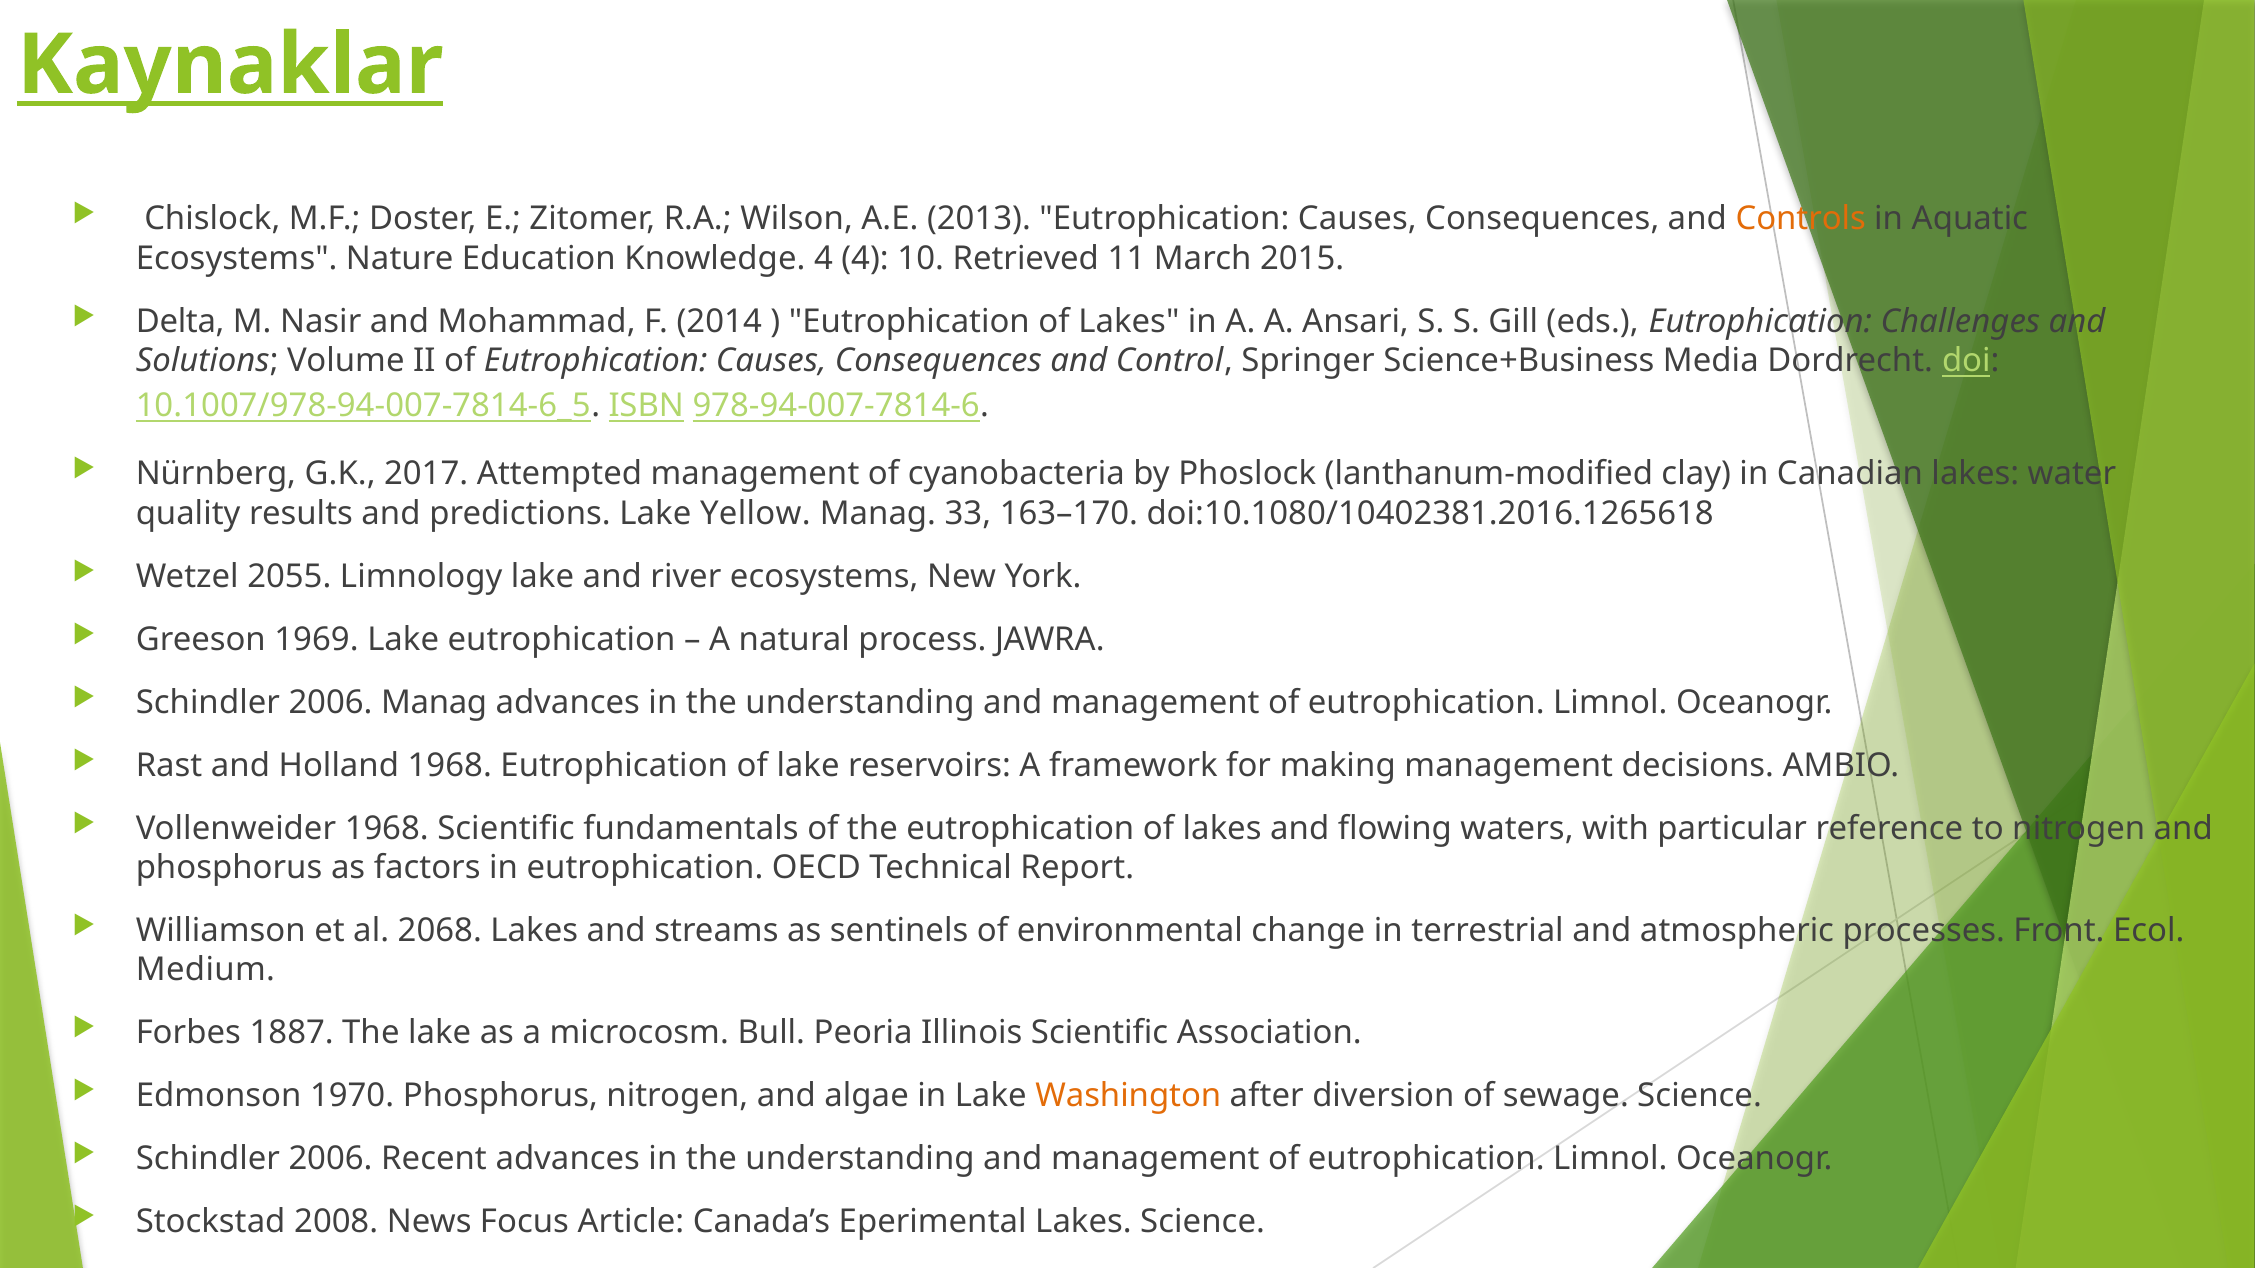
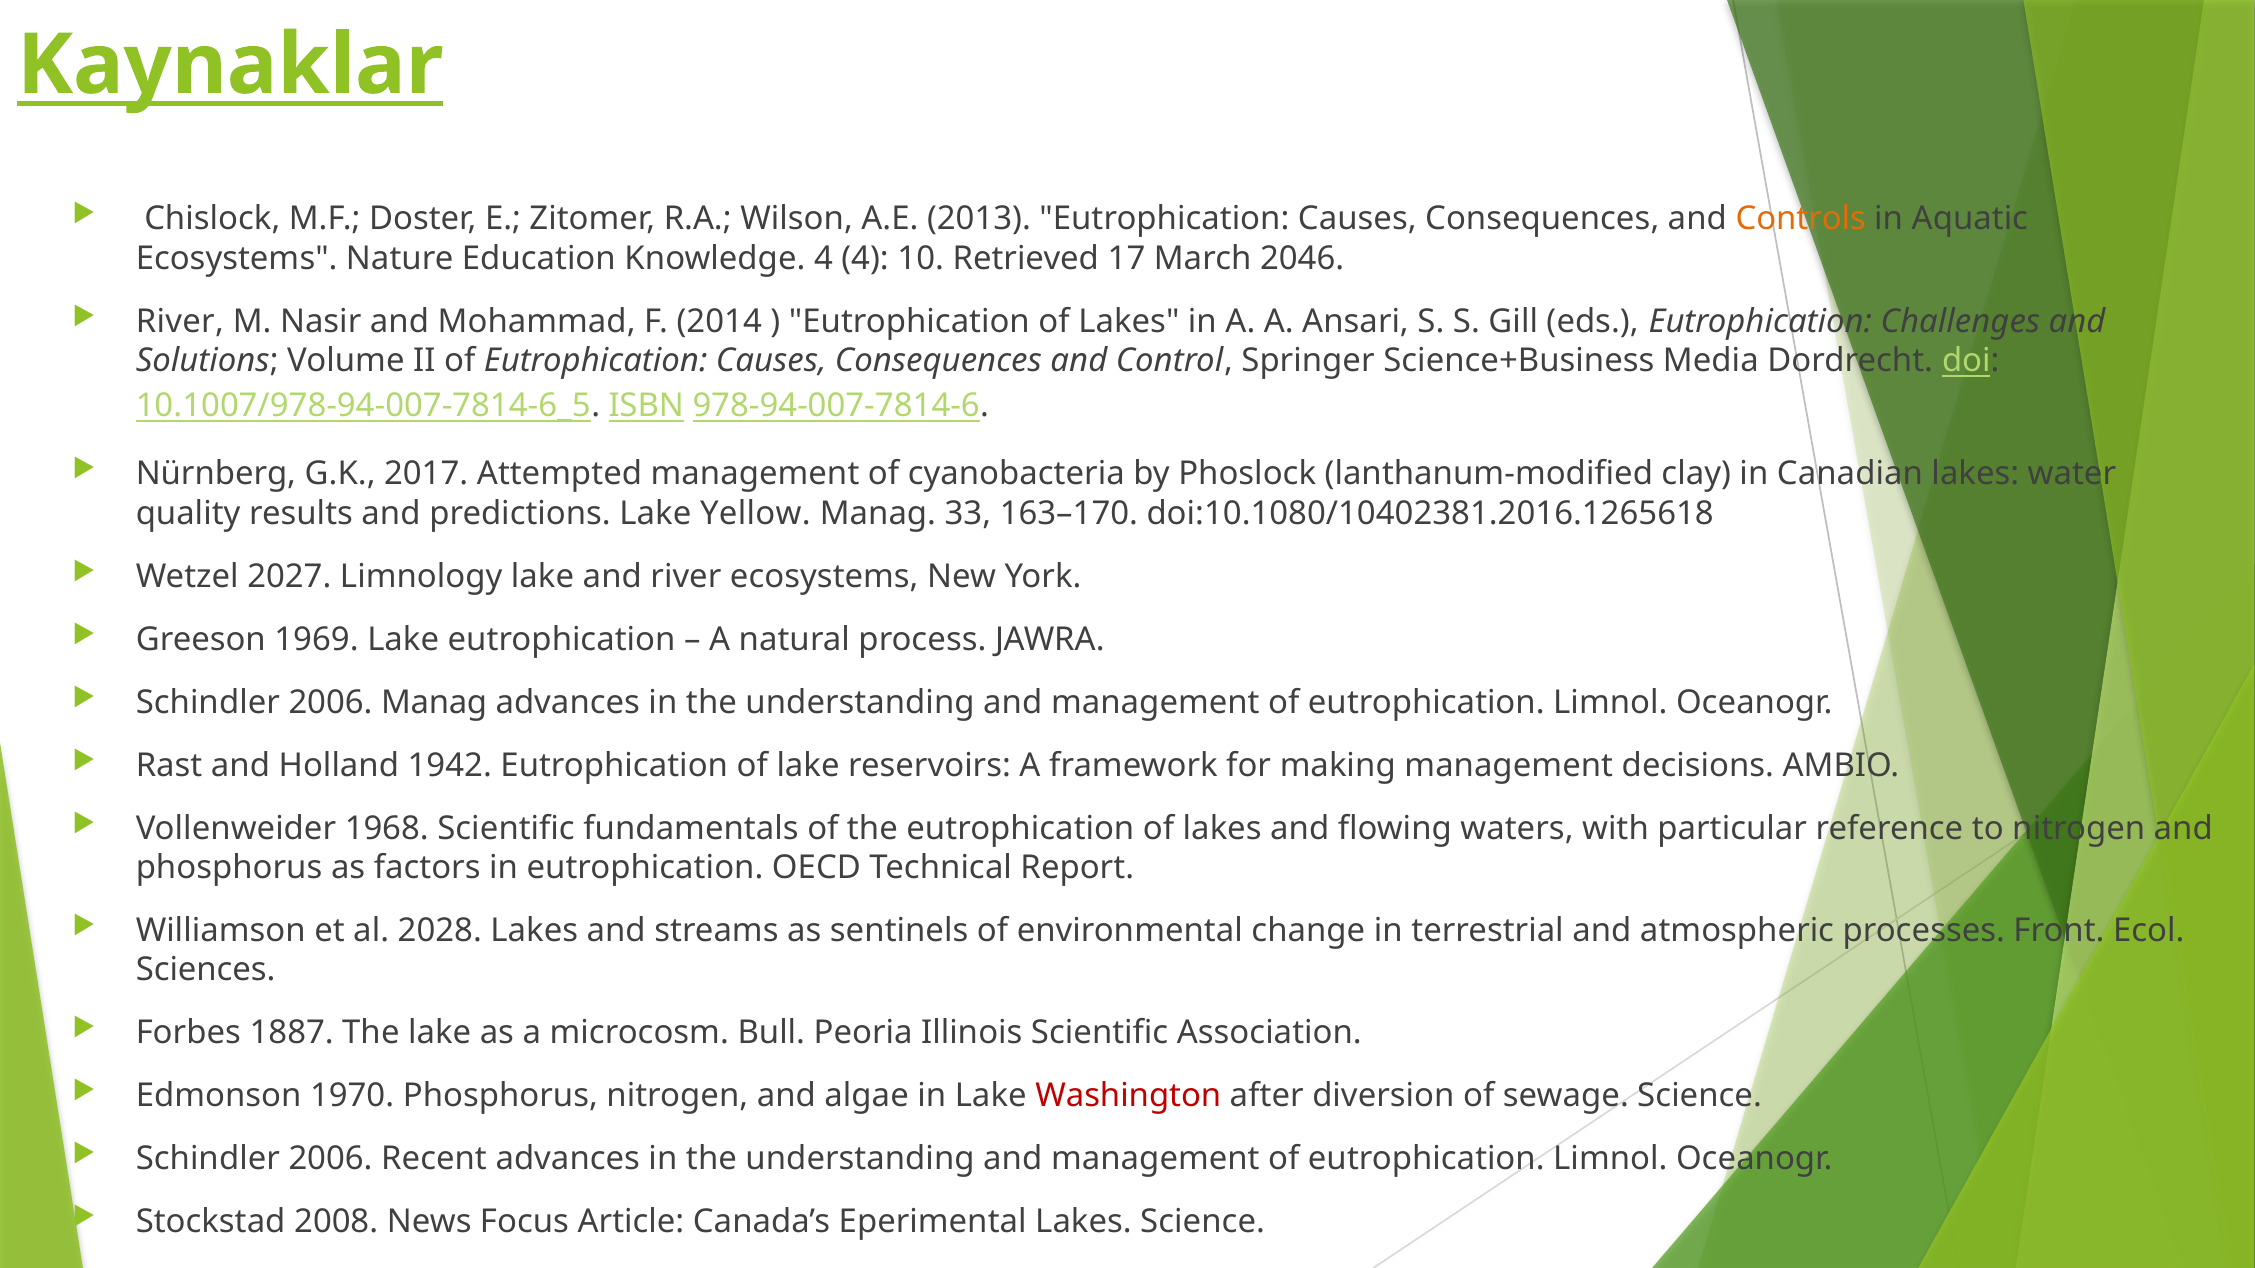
11: 11 -> 17 (1127, 258)
2015: 2015 -> 2046 (1302, 258)
Delta: Delta -> River (180, 321)
2055: 2055 -> 2027 (289, 577)
Holland 1968: 1968 -> 1942 (450, 766)
2068: 2068 -> 2028 (440, 931)
Medium: Medium -> Sciences (206, 970)
Washington colour: orange -> red (1128, 1096)
